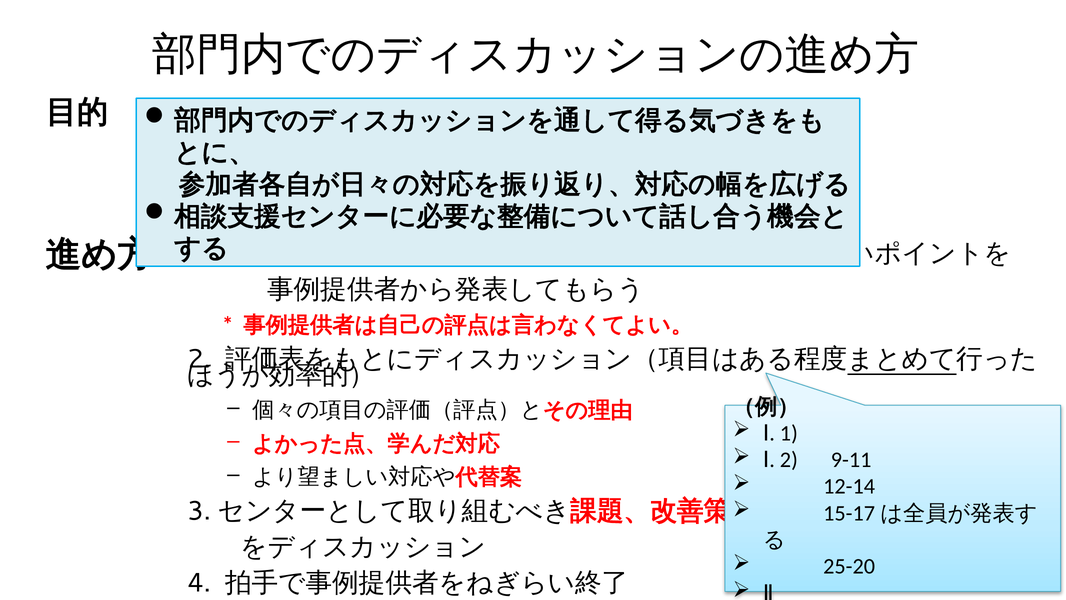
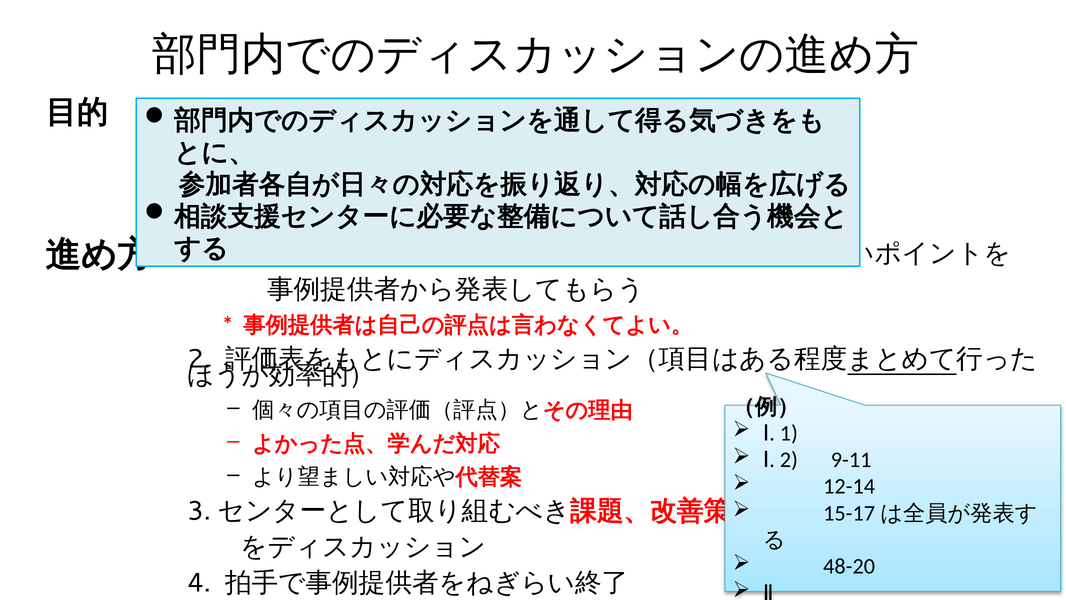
25-20: 25-20 -> 48-20 (849, 566)
